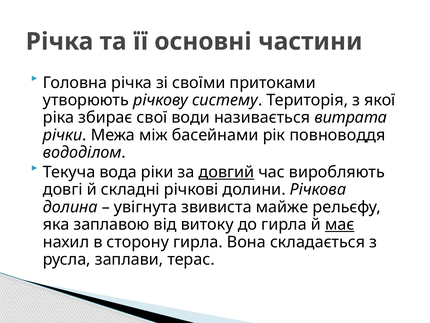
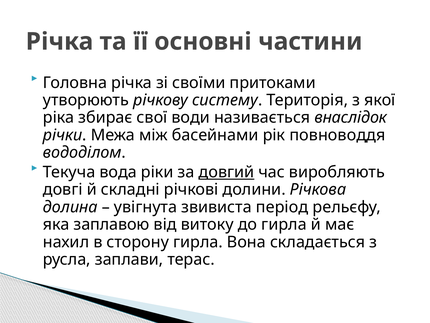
витрата: витрата -> внаслідок (351, 117)
майже: майже -> період (282, 207)
має underline: present -> none (340, 224)
